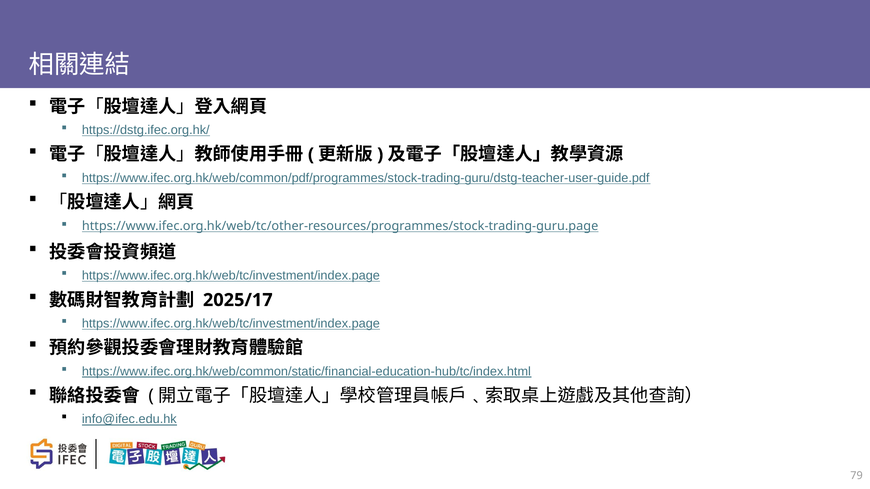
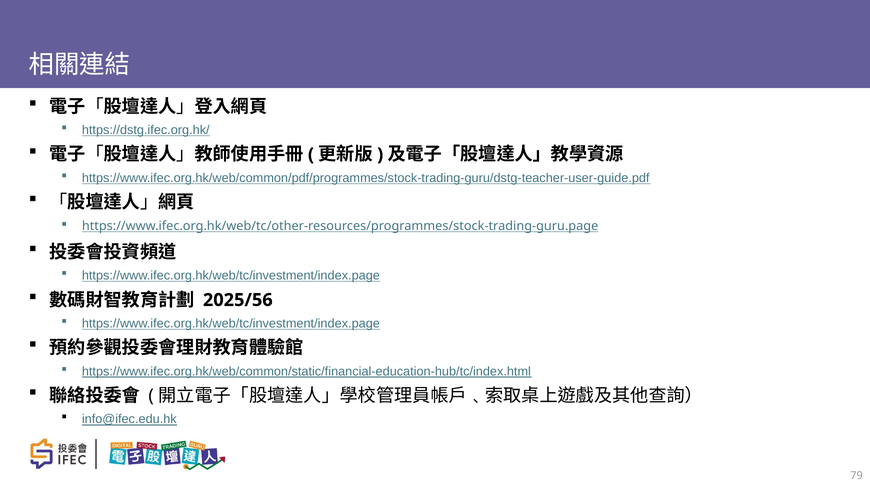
2025/17: 2025/17 -> 2025/56 (238, 300)
